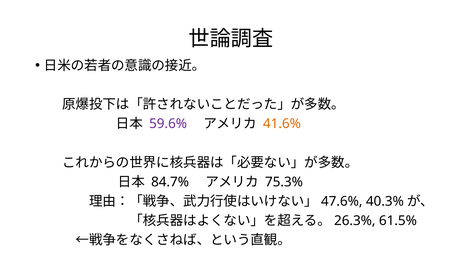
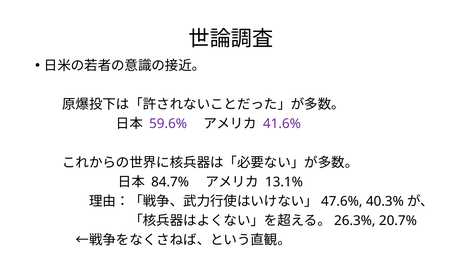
41.6% colour: orange -> purple (282, 124)
75.3%: 75.3% -> 13.1% (284, 182)
61.5%: 61.5% -> 20.7% (398, 221)
